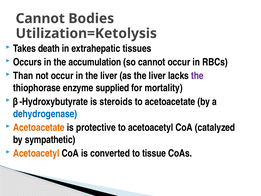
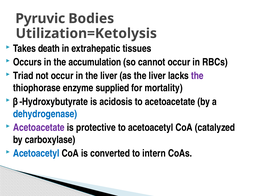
Cannot: Cannot -> Pyruvic (40, 19)
Than: Than -> Triad (23, 76)
steroids: steroids -> acidosis (116, 102)
Acetoacetate colour: orange -> purple (39, 127)
sympathetic: sympathetic -> carboxylase (50, 140)
Acetoacetyl colour: orange -> blue (36, 153)
tissue: tissue -> intern (154, 153)
